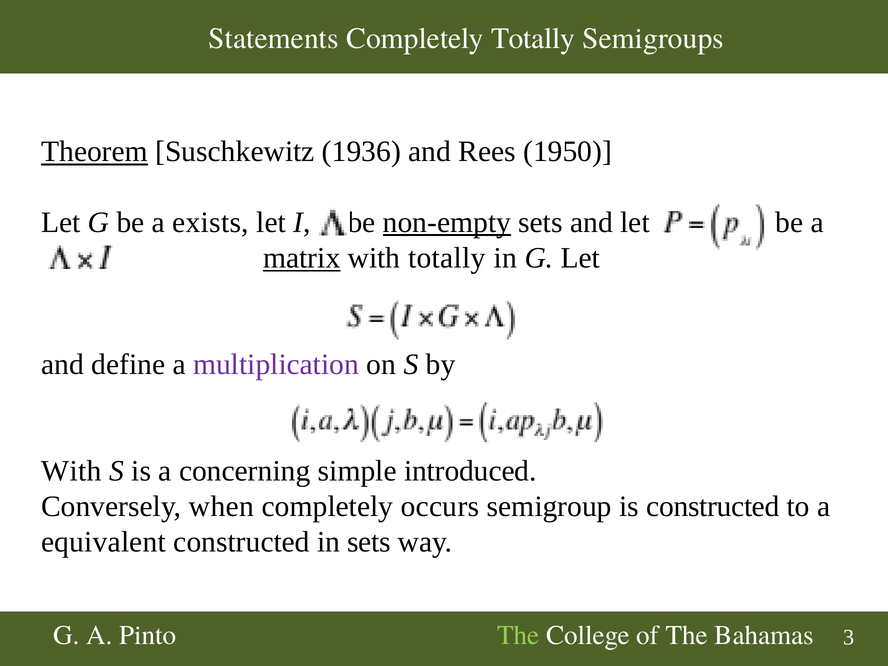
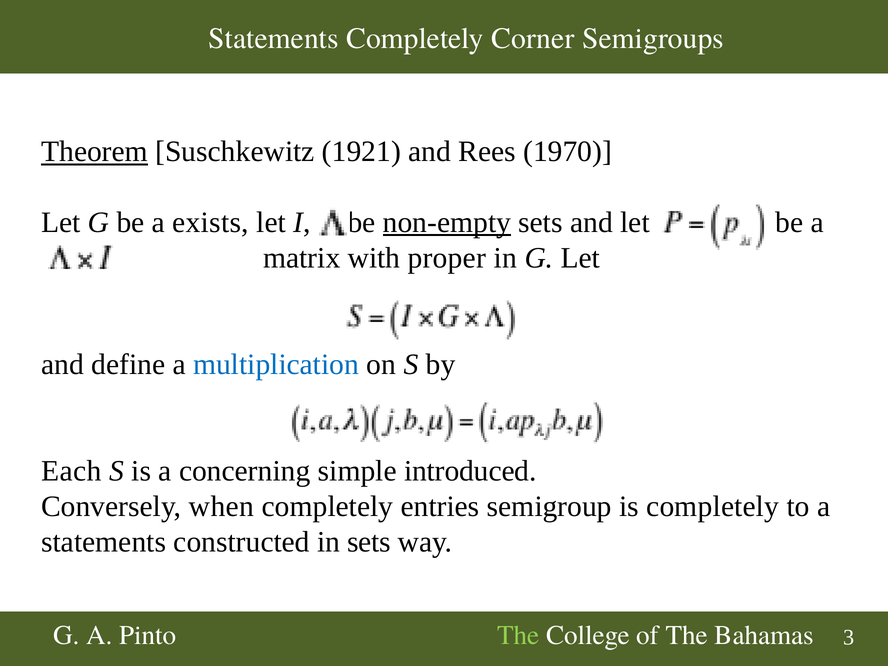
Completely Totally: Totally -> Corner (533, 38)
1936: 1936 -> 1921 (361, 151)
1950: 1950 -> 1970 (568, 151)
matrix underline: present -> none (302, 258)
with totally: totally -> proper (447, 258)
multiplication colour: purple -> blue (276, 364)
With: With -> Each (71, 471)
occurs: occurs -> entries (440, 507)
is constructed: constructed -> completely (713, 507)
equivalent: equivalent -> statements (104, 542)
